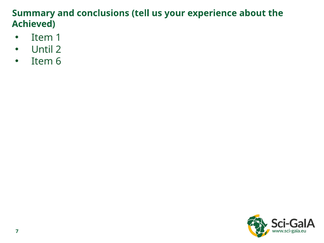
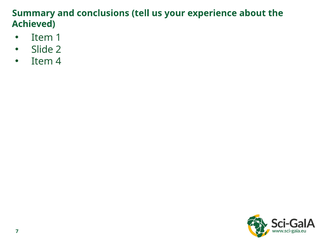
Until: Until -> Slide (42, 50)
6: 6 -> 4 (58, 61)
